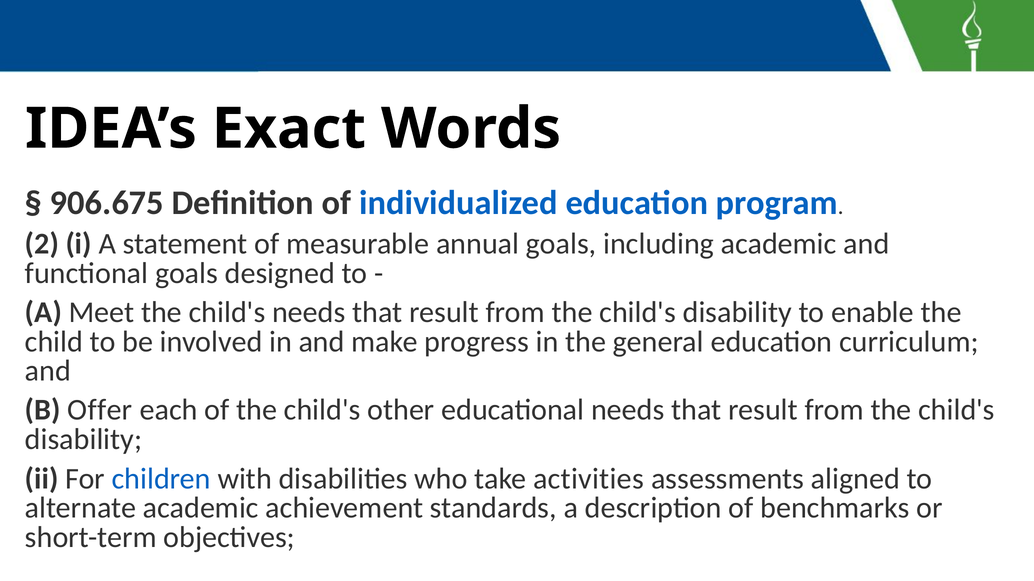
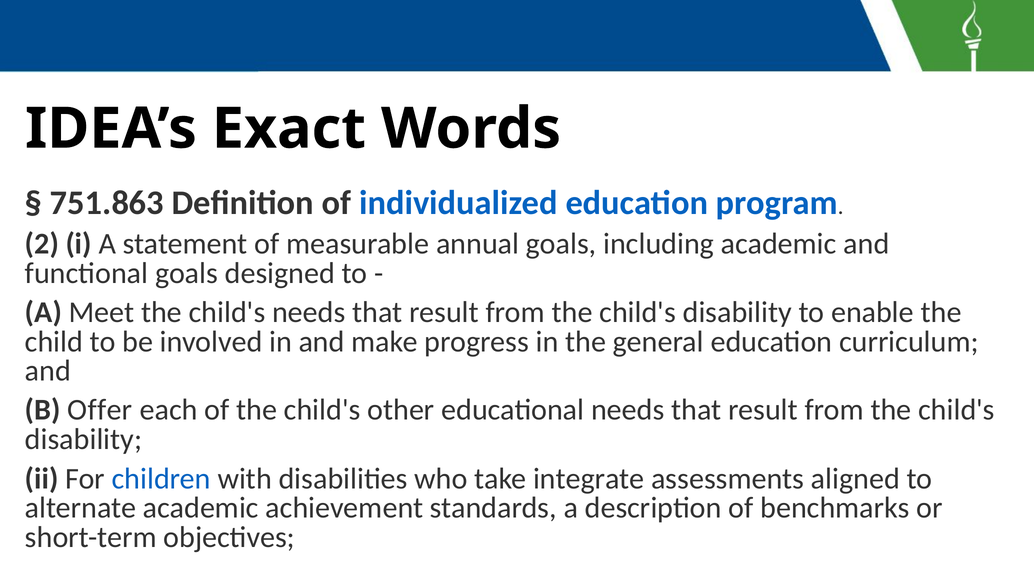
906.675: 906.675 -> 751.863 (107, 203)
activities: activities -> integrate (589, 479)
